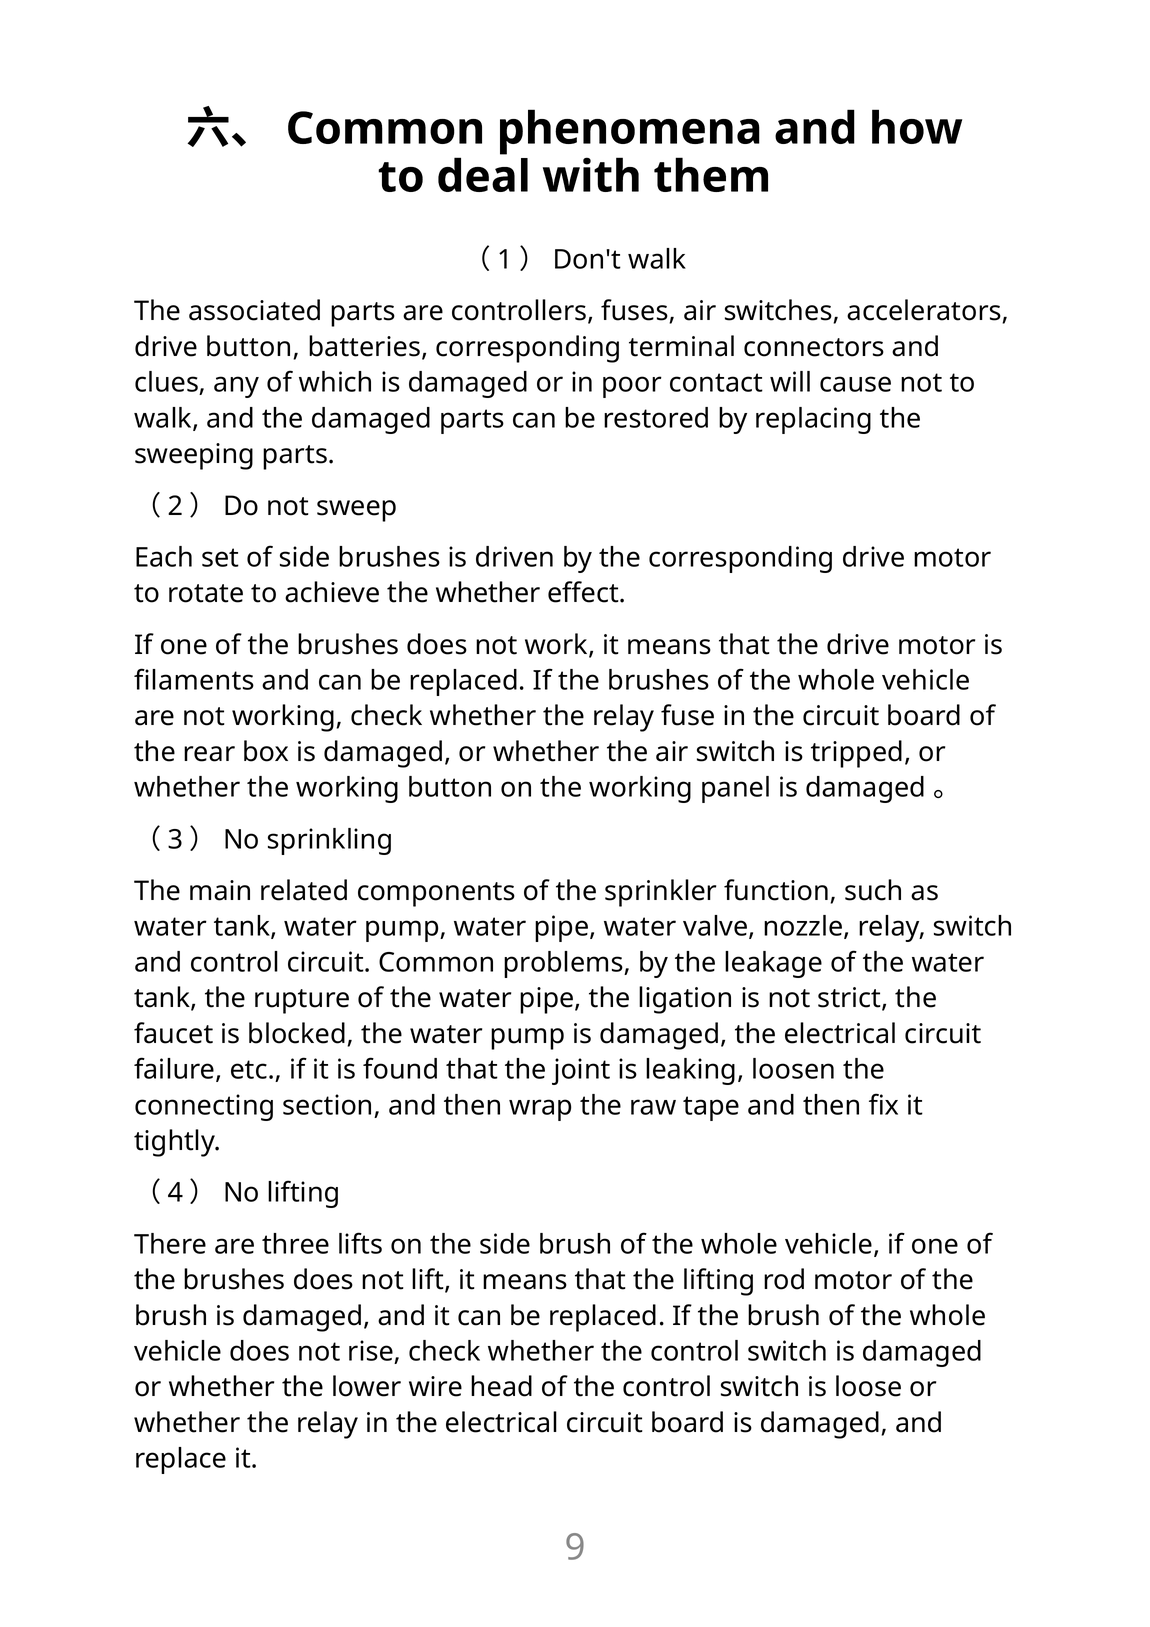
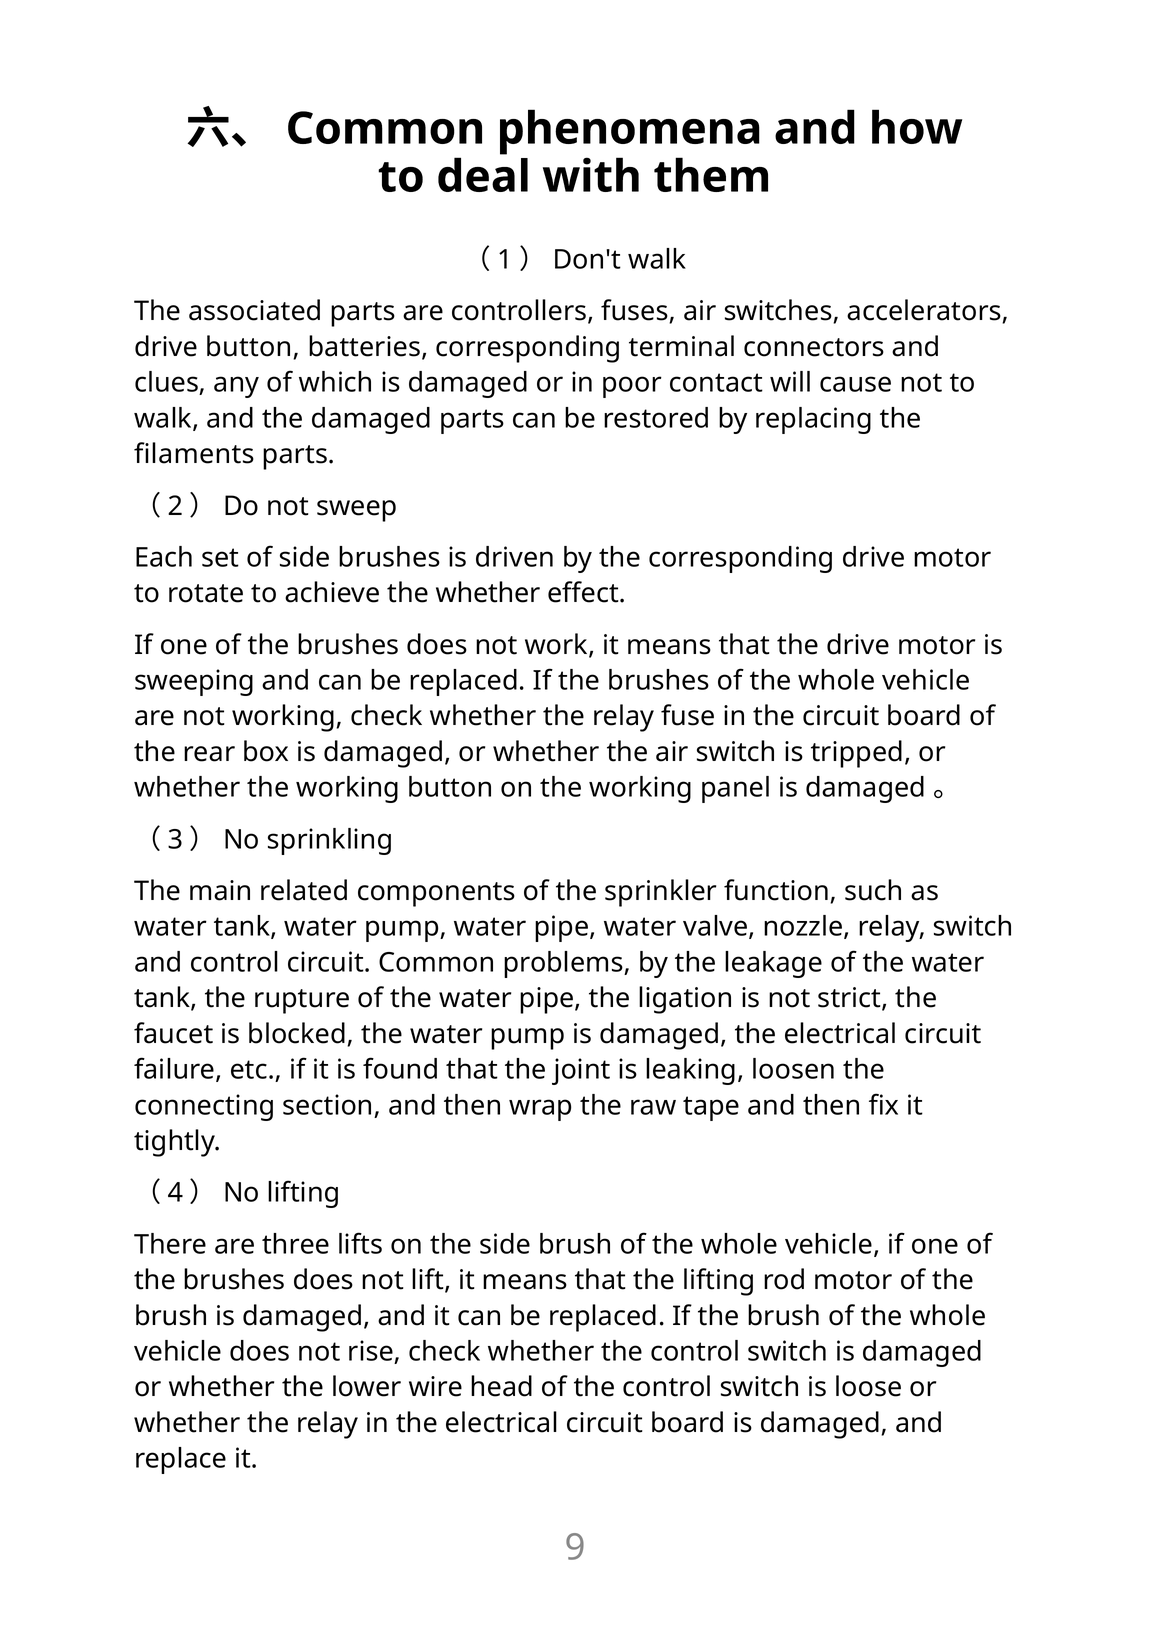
sweeping: sweeping -> filaments (194, 454)
filaments: filaments -> sweeping (195, 681)
